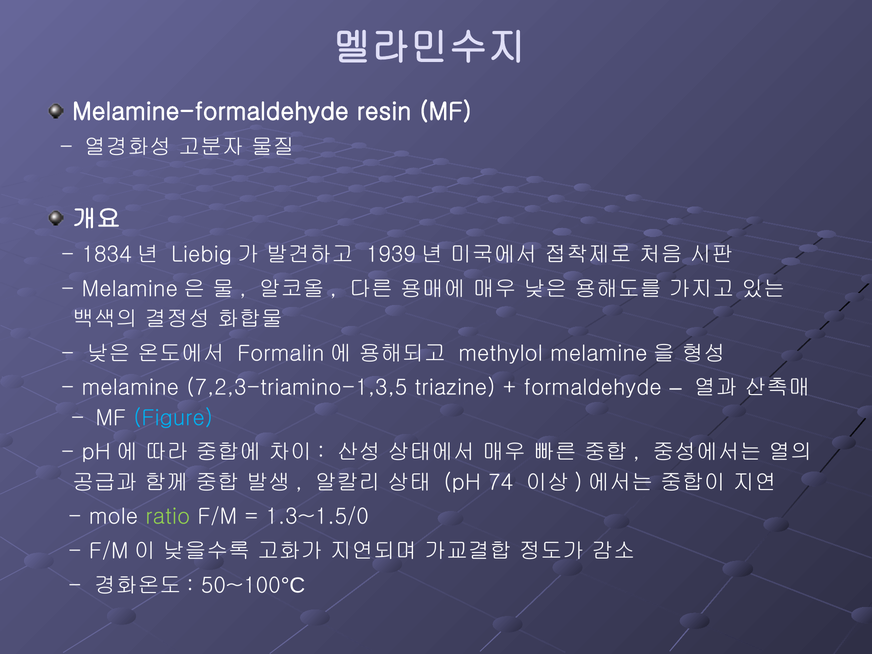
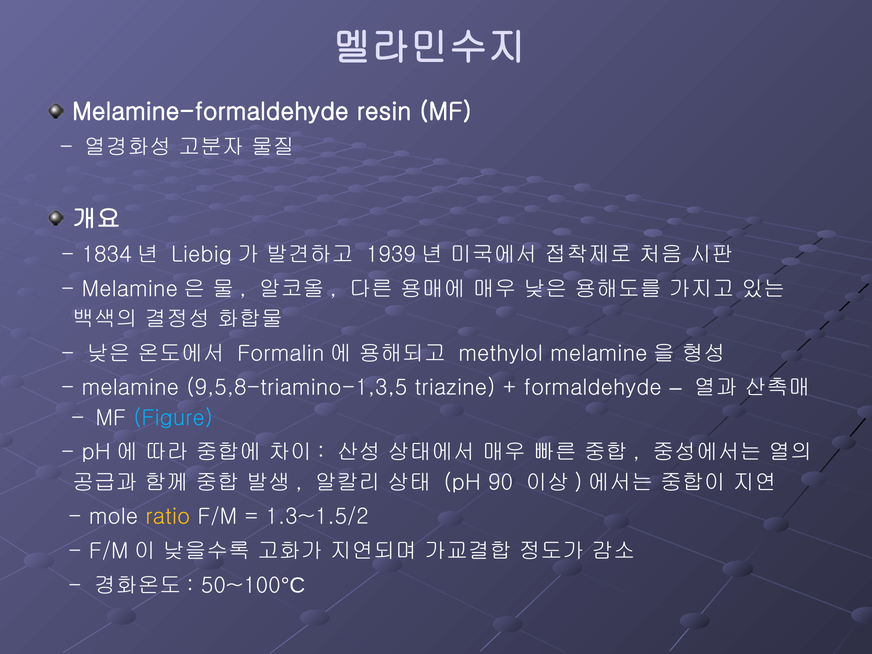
7,2,3-triamino-1,3,5: 7,2,3-triamino-1,3,5 -> 9,5,8-triamino-1,3,5 (297, 388)
74: 74 -> 90 (501, 482)
ratio colour: light green -> yellow (168, 517)
1.3~1.5/0: 1.3~1.5/0 -> 1.3~1.5/2 (317, 517)
